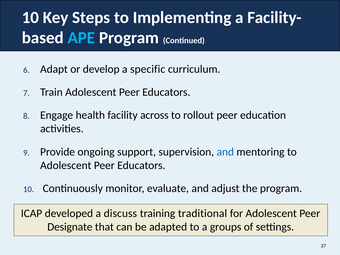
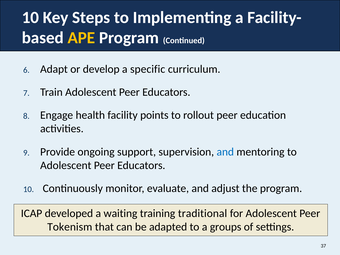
APE colour: light blue -> yellow (81, 38)
across: across -> points (154, 115)
discuss: discuss -> waiting (120, 213)
Designate: Designate -> Tokenism (70, 227)
